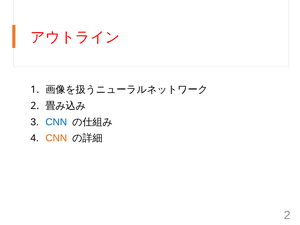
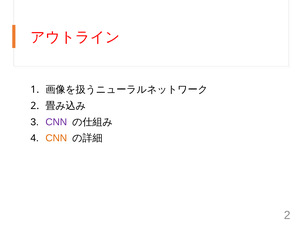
CNN colour: blue -> purple (56, 122)
